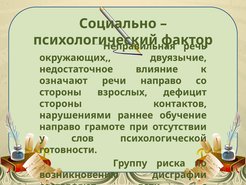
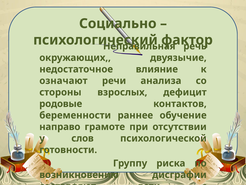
речи направо: направо -> анализа (161, 81)
стороны: стороны -> родовые (61, 104)
нарушениями: нарушениями -> беременности (75, 115)
